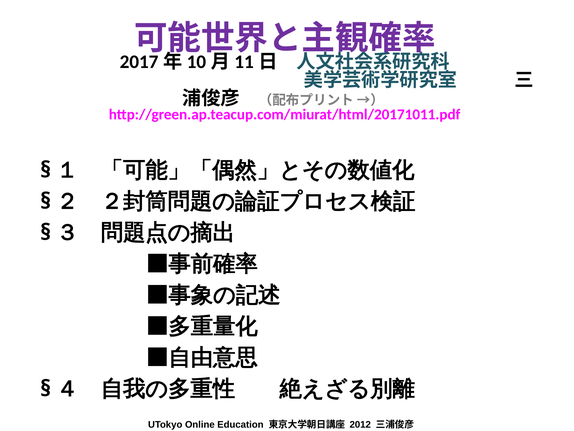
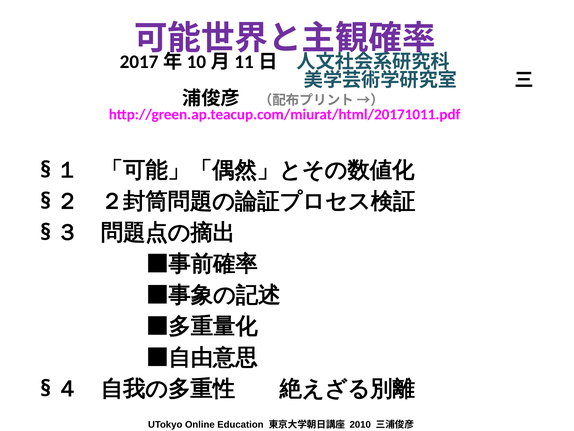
2012: 2012 -> 2010 (360, 424)
